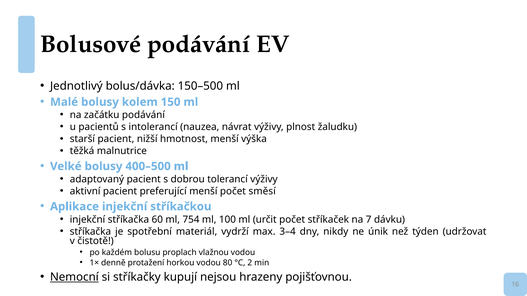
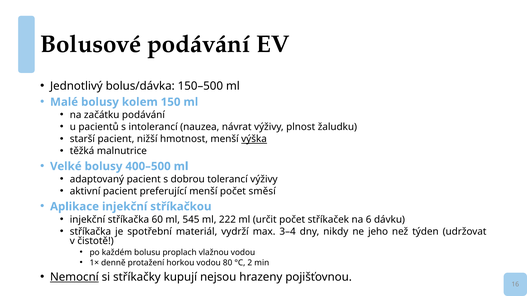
výška underline: none -> present (254, 139)
754: 754 -> 545 (191, 220)
100: 100 -> 222 (227, 220)
7: 7 -> 6 (369, 220)
únik: únik -> jeho (378, 232)
